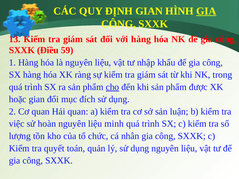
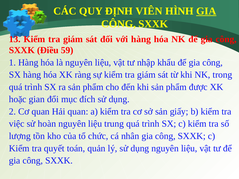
ĐỊNH GIAN: GIAN -> VIÊN (149, 11)
cho underline: present -> none (112, 87)
luận: luận -> giấy (179, 112)
minh: minh -> trung (114, 124)
